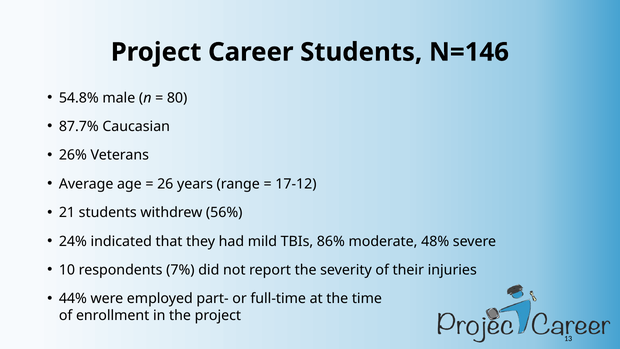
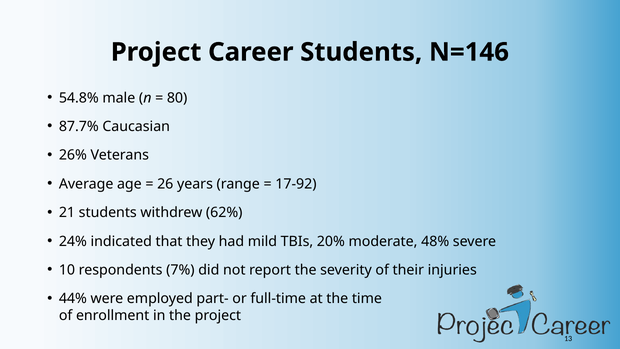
17-12: 17-12 -> 17-92 (296, 184)
56%: 56% -> 62% (224, 212)
86%: 86% -> 20% (331, 241)
